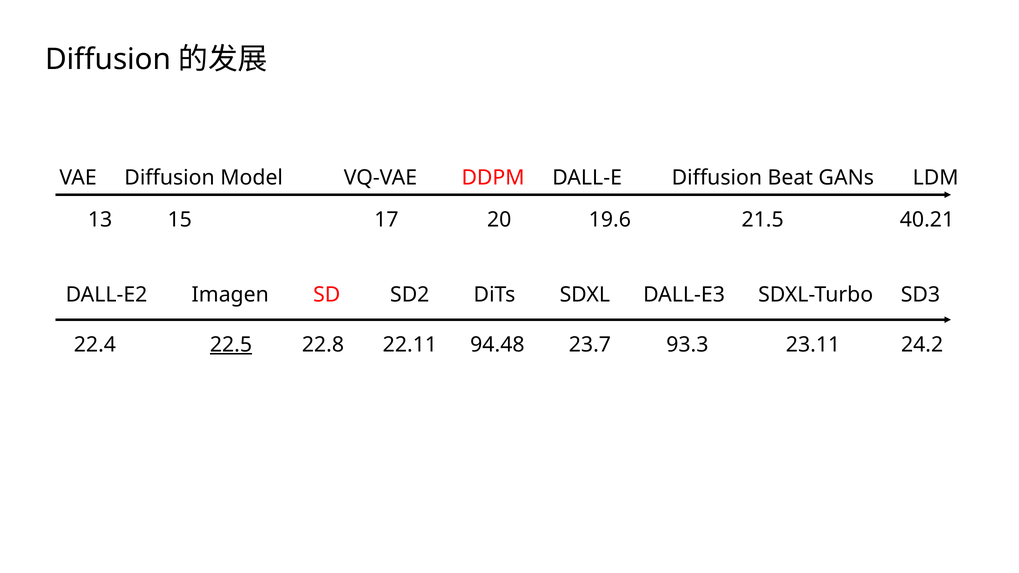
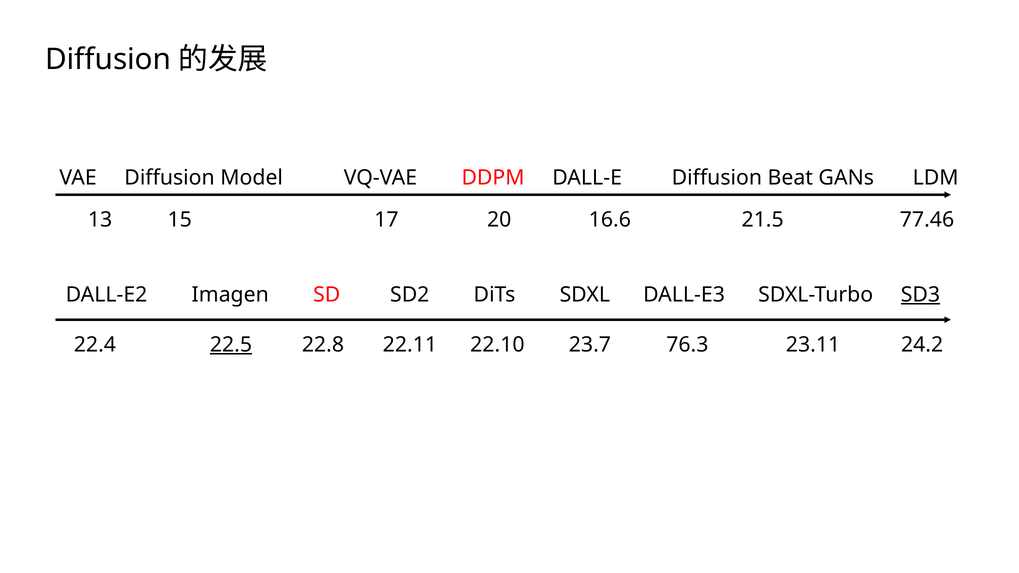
19.6: 19.6 -> 16.6 (610, 220)
40.21: 40.21 -> 77.46 (927, 220)
SD3 underline: none -> present (920, 295)
94.48: 94.48 -> 22.10 (497, 345)
93.3: 93.3 -> 76.3 (687, 345)
